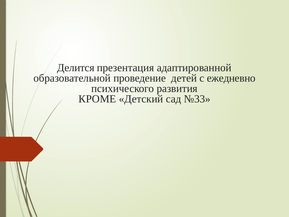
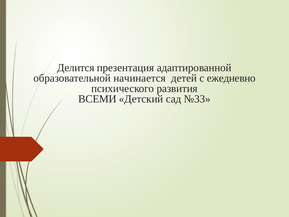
проведение: проведение -> начинается (140, 78)
КРОМЕ: КРОМЕ -> ВСЕМИ (97, 99)
